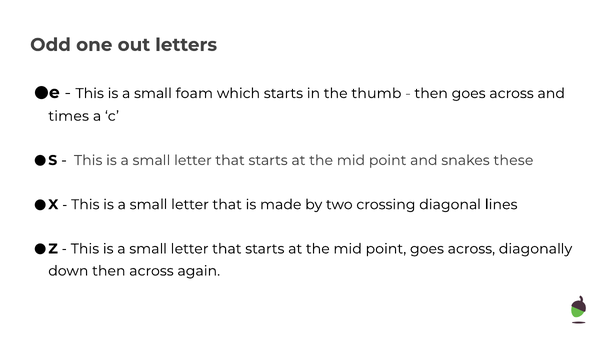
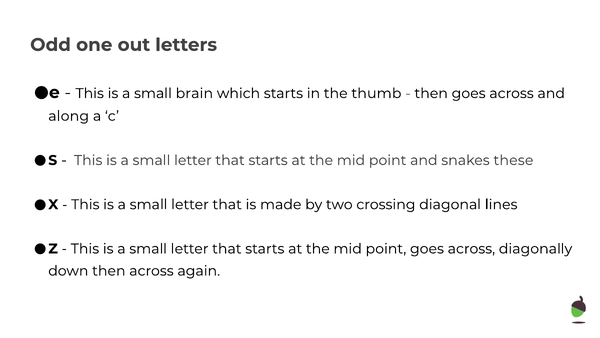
foam: foam -> brain (194, 93)
times: times -> along (69, 116)
